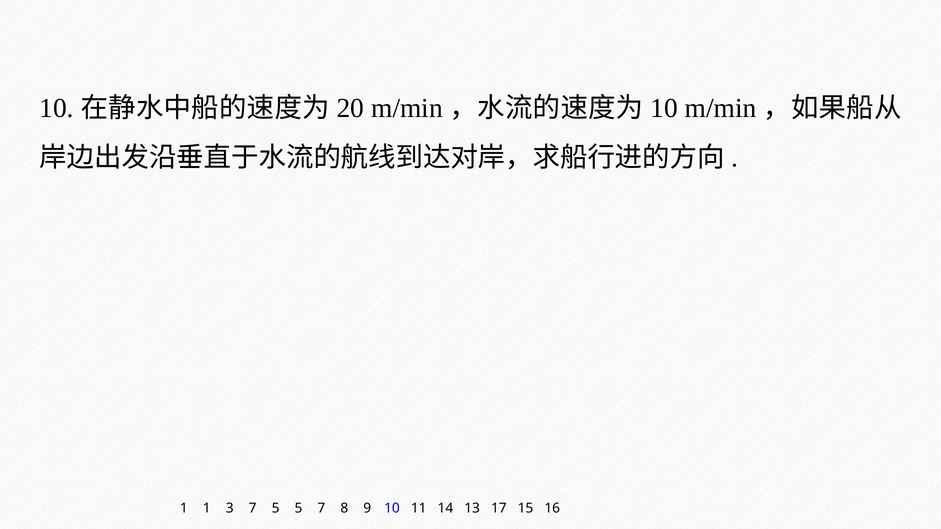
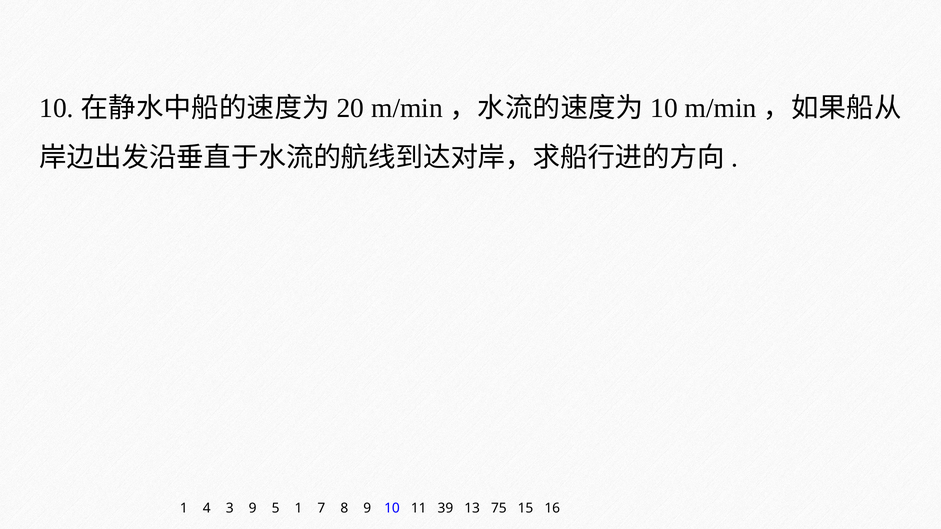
1 1: 1 -> 4 (207, 509)
3 7: 7 -> 9 (253, 509)
5 5: 5 -> 1 (298, 509)
14: 14 -> 39 (445, 509)
17: 17 -> 75 (499, 509)
